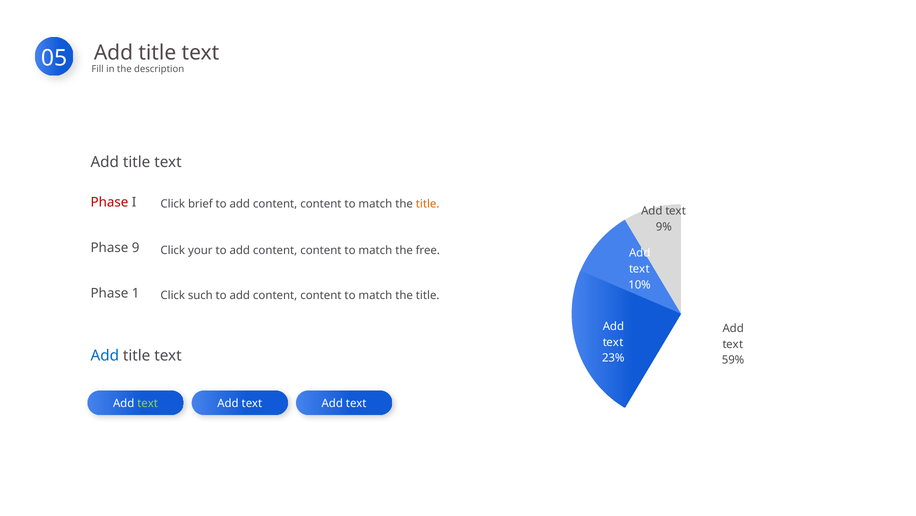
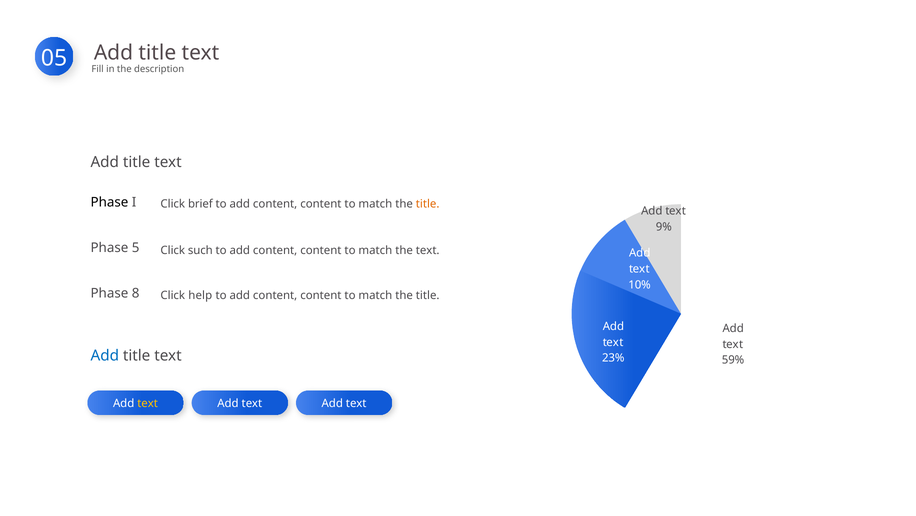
Phase colour: red -> black (109, 202)
9: 9 -> 5 (136, 248)
your: your -> such (200, 250)
the free: free -> text (428, 250)
1: 1 -> 8 (136, 293)
such: such -> help (200, 295)
text colour: light green -> yellow (148, 403)
